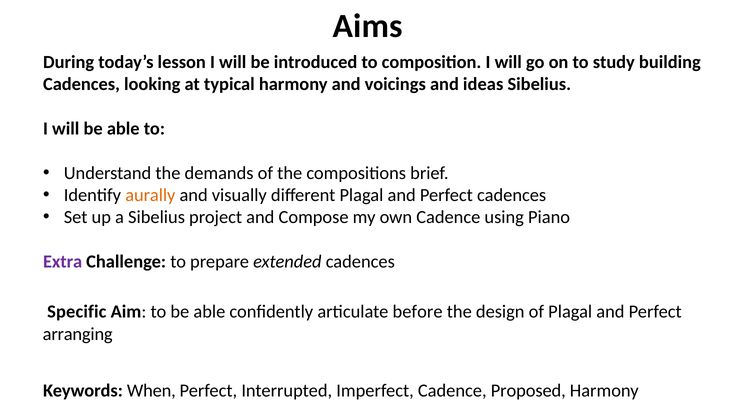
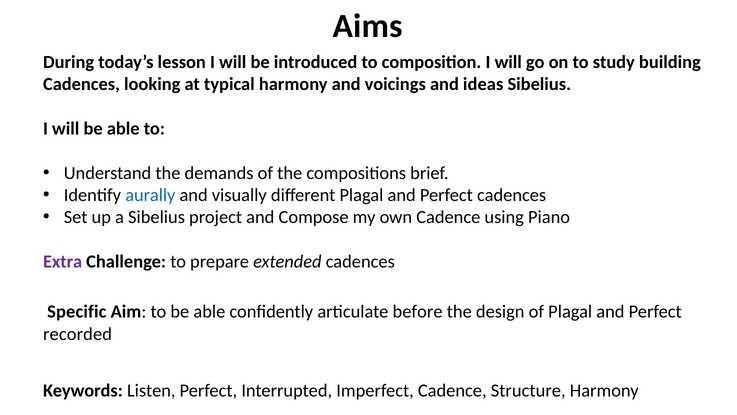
aurally colour: orange -> blue (150, 195)
arranging: arranging -> recorded (78, 334)
When: When -> Listen (151, 390)
Proposed: Proposed -> Structure (528, 390)
